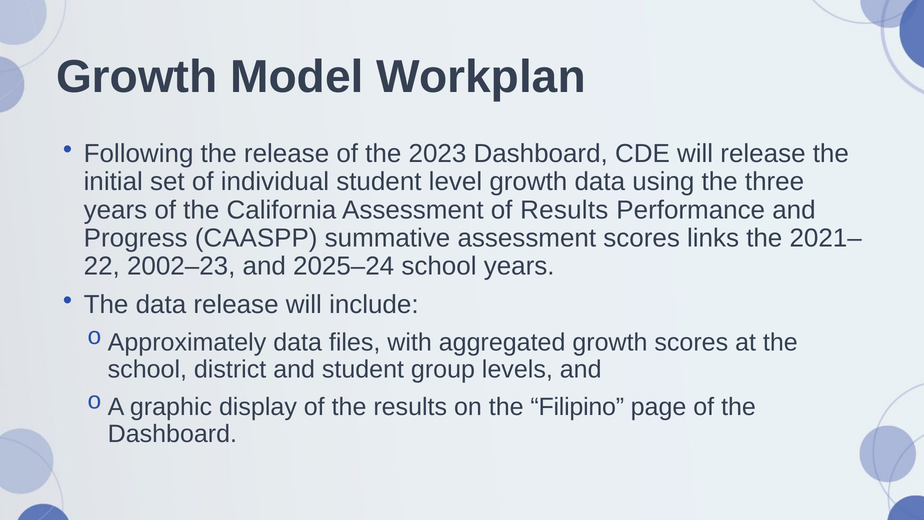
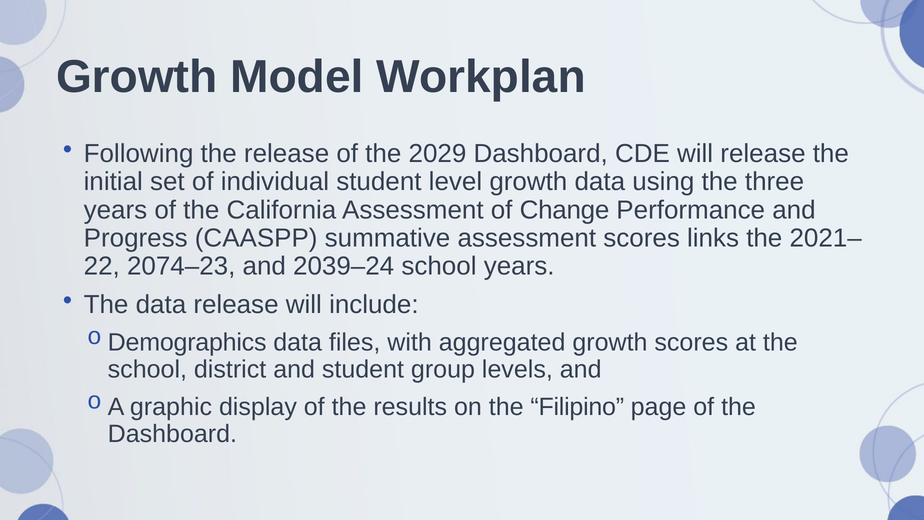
2023: 2023 -> 2029 (437, 154)
of Results: Results -> Change (565, 210)
2002–23: 2002–23 -> 2074–23 (181, 266)
2025–24: 2025–24 -> 2039–24 (344, 266)
Approximately: Approximately -> Demographics (187, 342)
